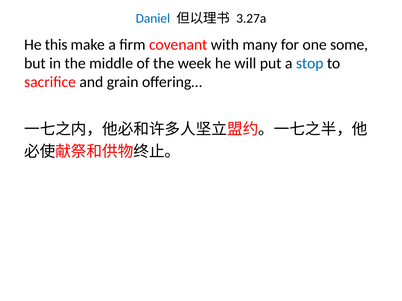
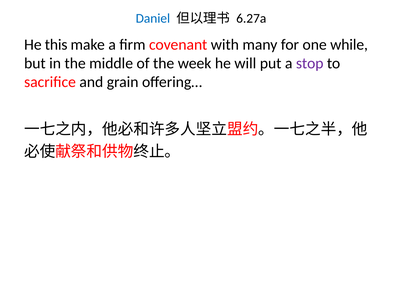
3.27a: 3.27a -> 6.27a (251, 18)
some: some -> while (349, 45)
stop colour: blue -> purple (310, 63)
